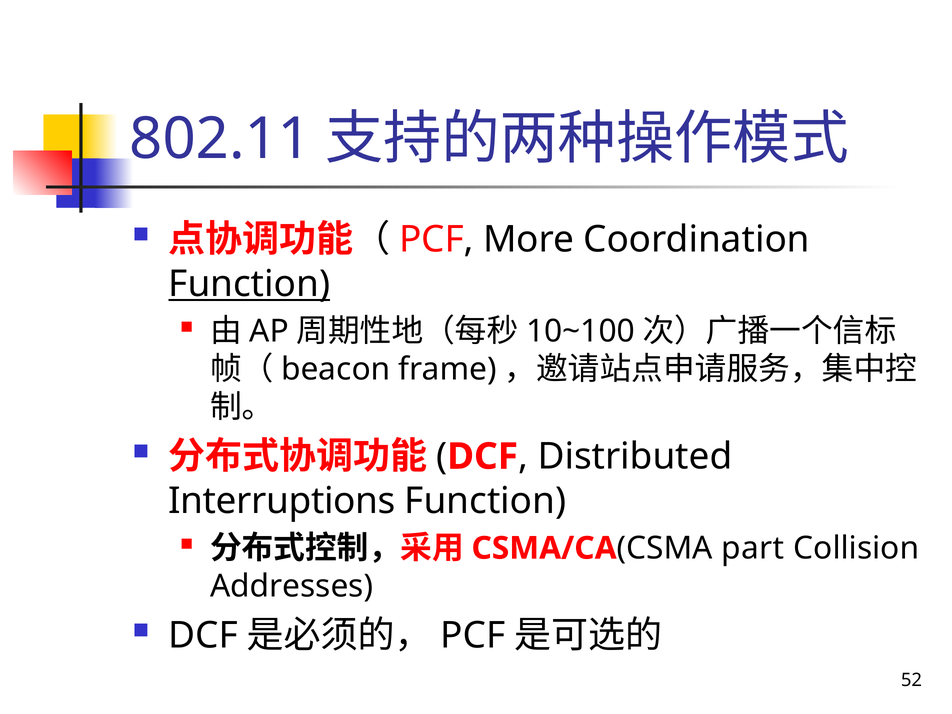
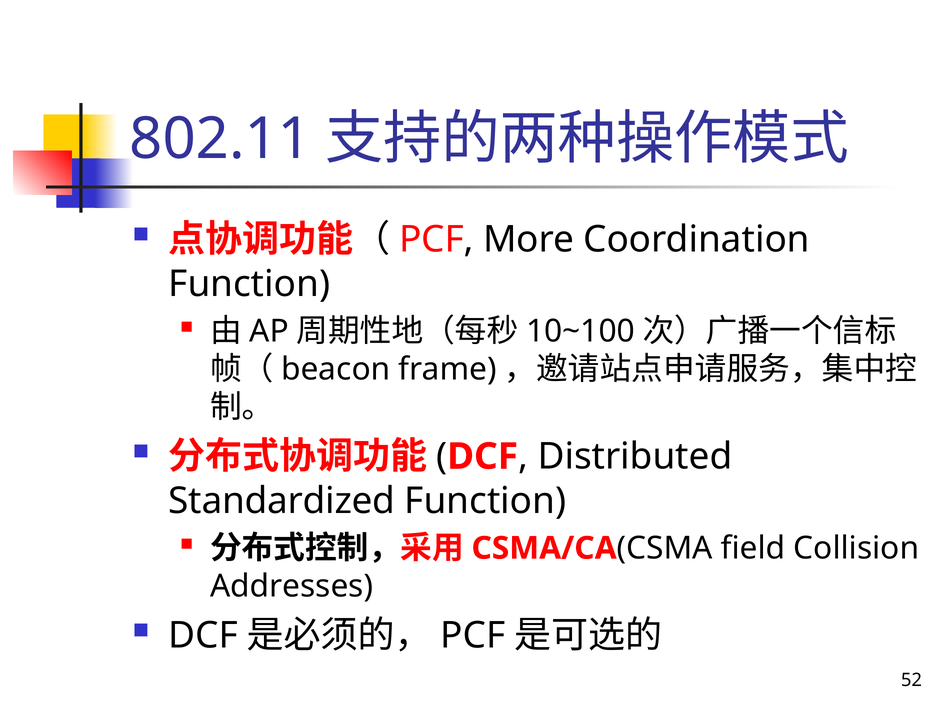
Function underline: present -> none (249, 284)
Interruptions: Interruptions -> Standardized (282, 501)
part: part -> field (753, 548)
